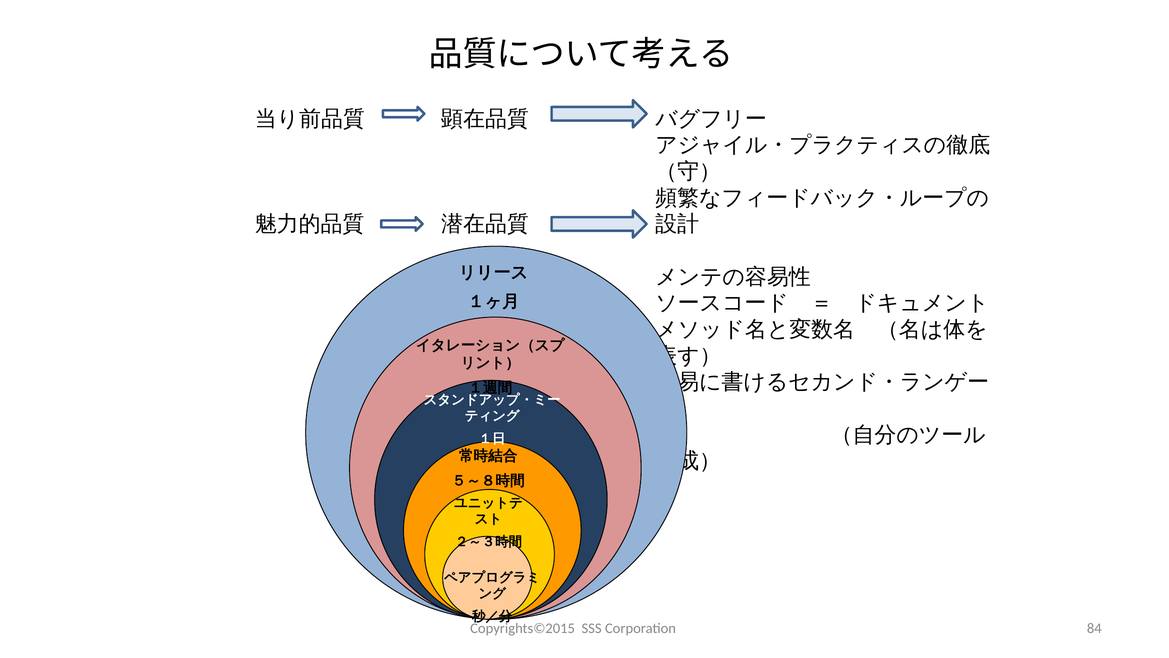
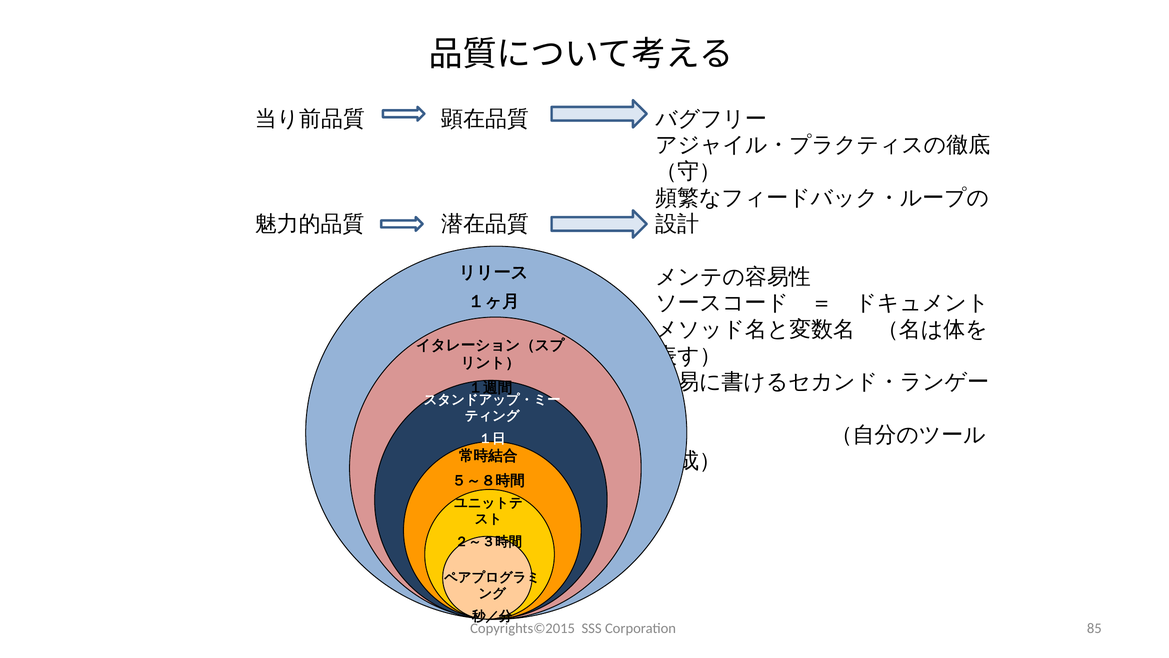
84: 84 -> 85 (1094, 628)
